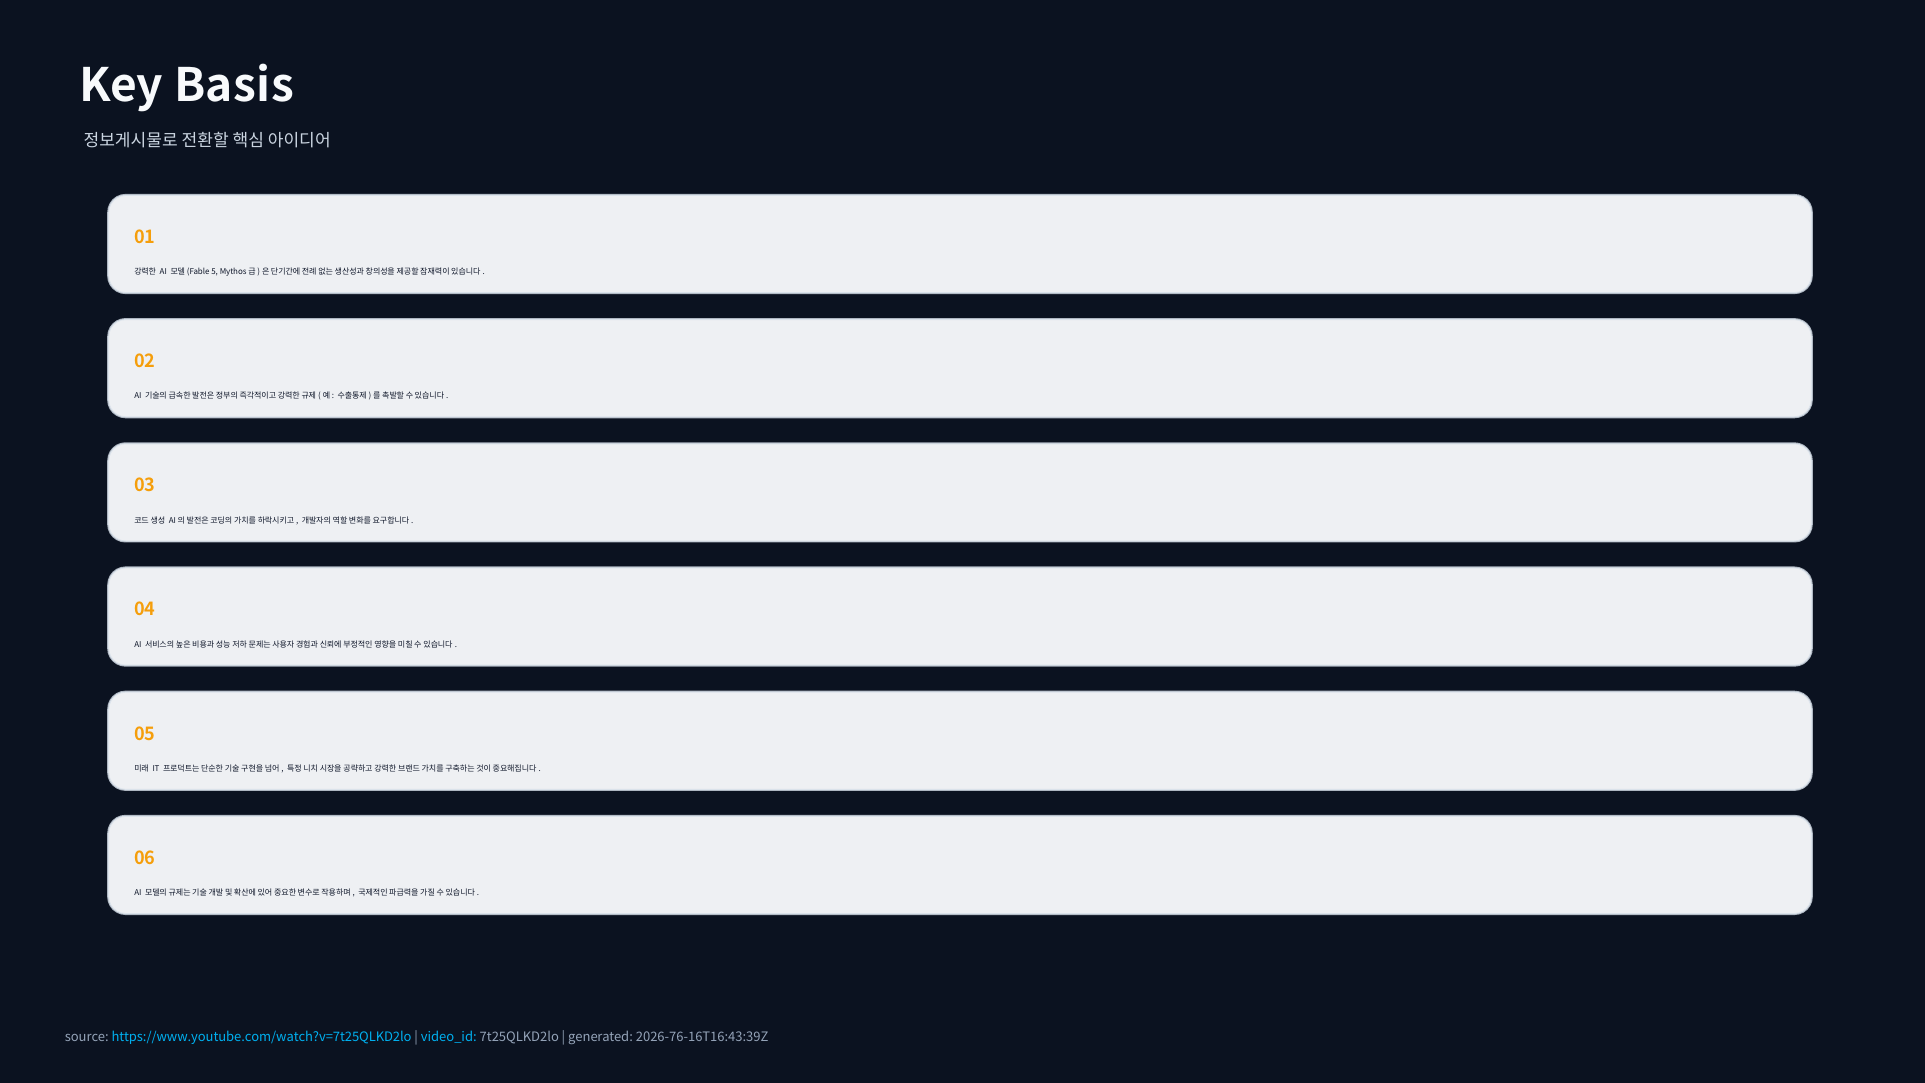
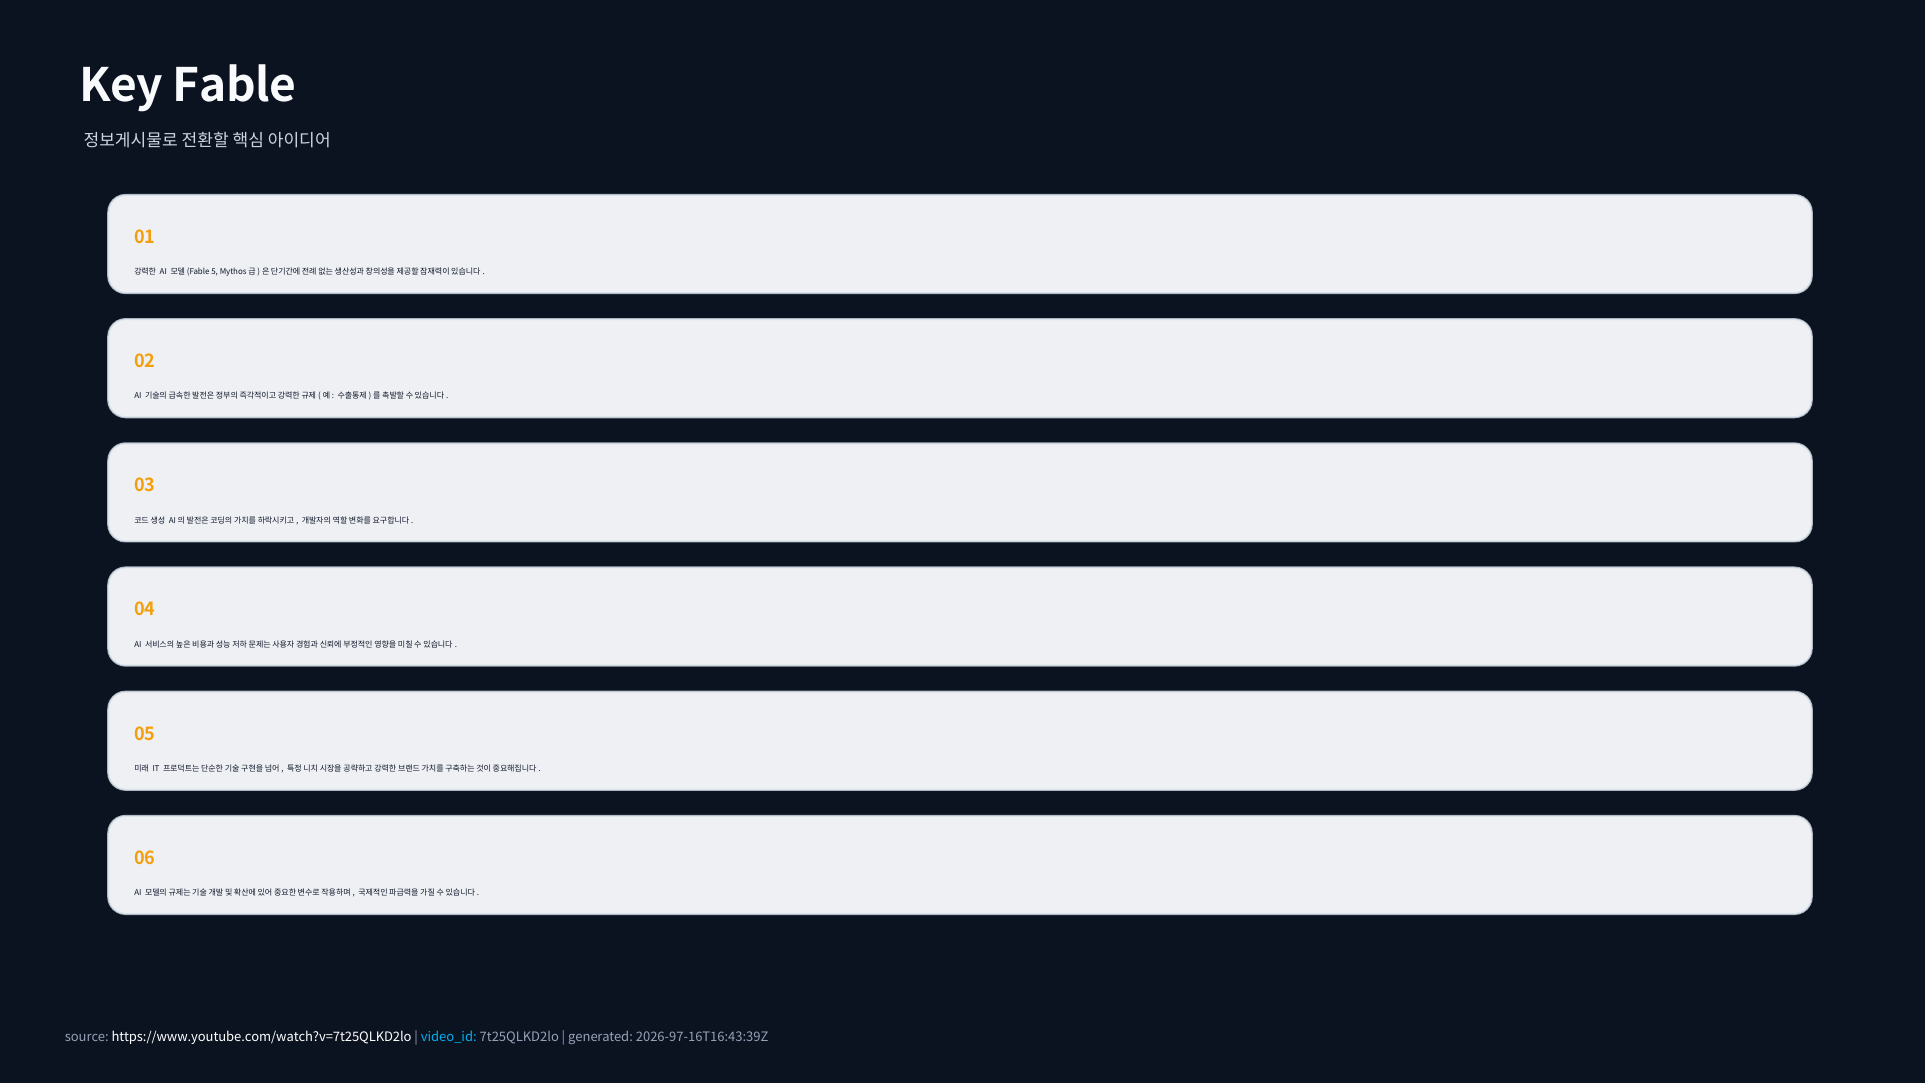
Basis: Basis -> Fable (235, 86)
https://www.youtube.com/watch?v=7t25QLKD2lo colour: light blue -> white (262, 1037)
2026-76-16T16:43:39Z: 2026-76-16T16:43:39Z -> 2026-97-16T16:43:39Z (702, 1037)
